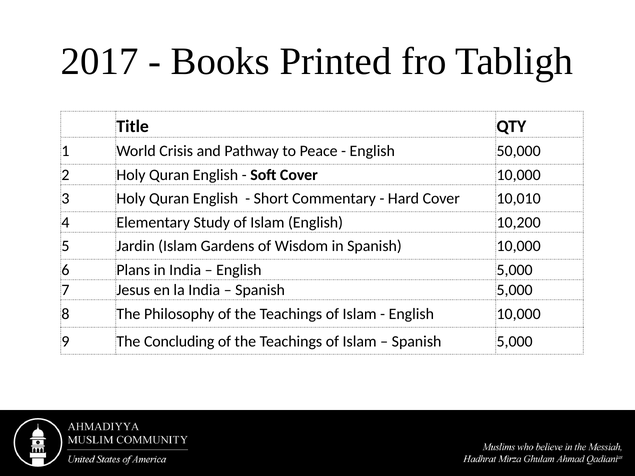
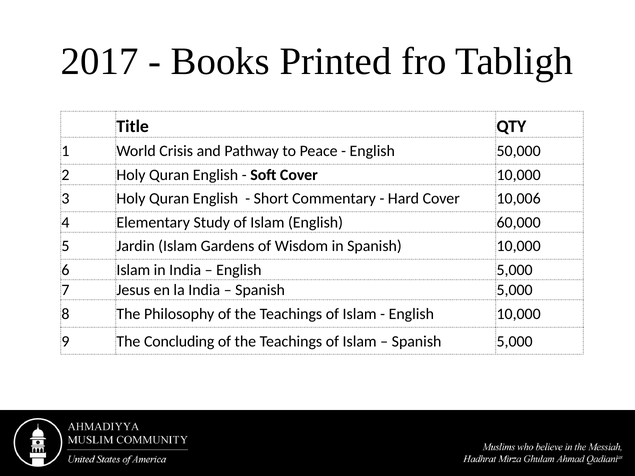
10,010: 10,010 -> 10,006 (519, 199)
10,200: 10,200 -> 60,000 (519, 223)
6 Plans: Plans -> Islam (133, 270)
